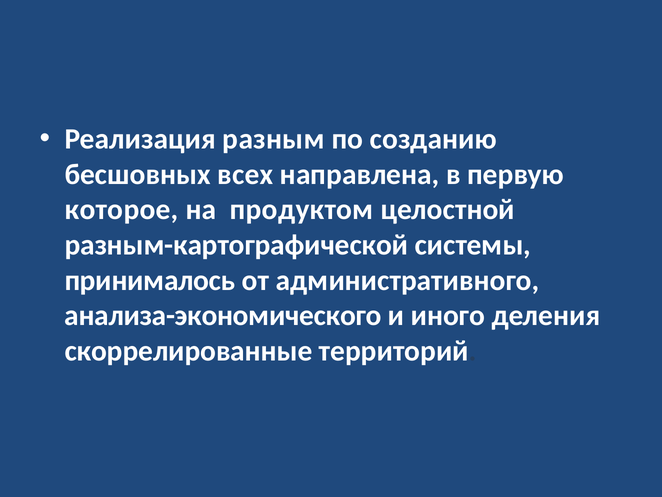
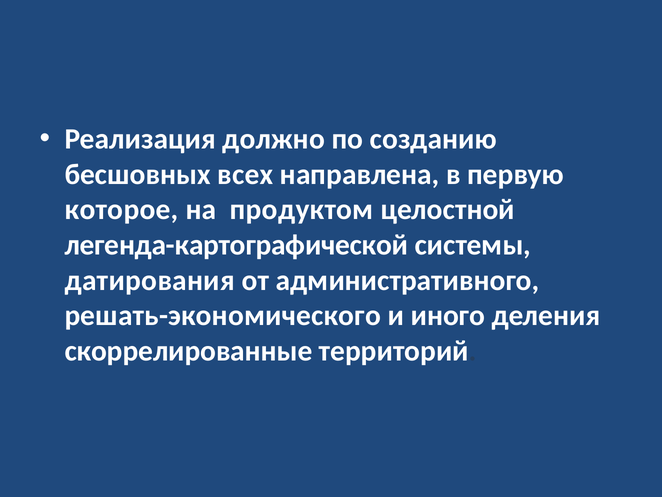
разным: разным -> должно (274, 139)
разным-картографической: разным-картографической -> легенда-картографической (236, 245)
принималось: принималось -> датирования (150, 280)
анализа-экономического: анализа-экономического -> решать-экономического (223, 315)
